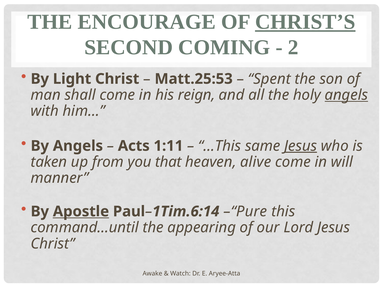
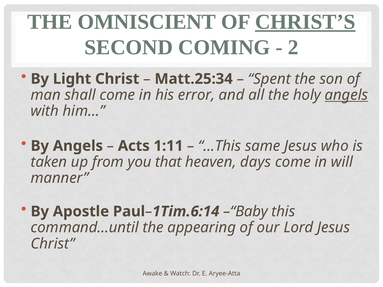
ENCOURAGE: ENCOURAGE -> OMNISCIENT (147, 22)
Matt.25:53: Matt.25:53 -> Matt.25:34 (194, 79)
reign: reign -> error (196, 95)
Jesus underline: present -> none (301, 146)
alive: alive -> days (256, 162)
Apostle underline: present -> none (81, 212)
–“Pure: –“Pure -> –“Baby (245, 212)
